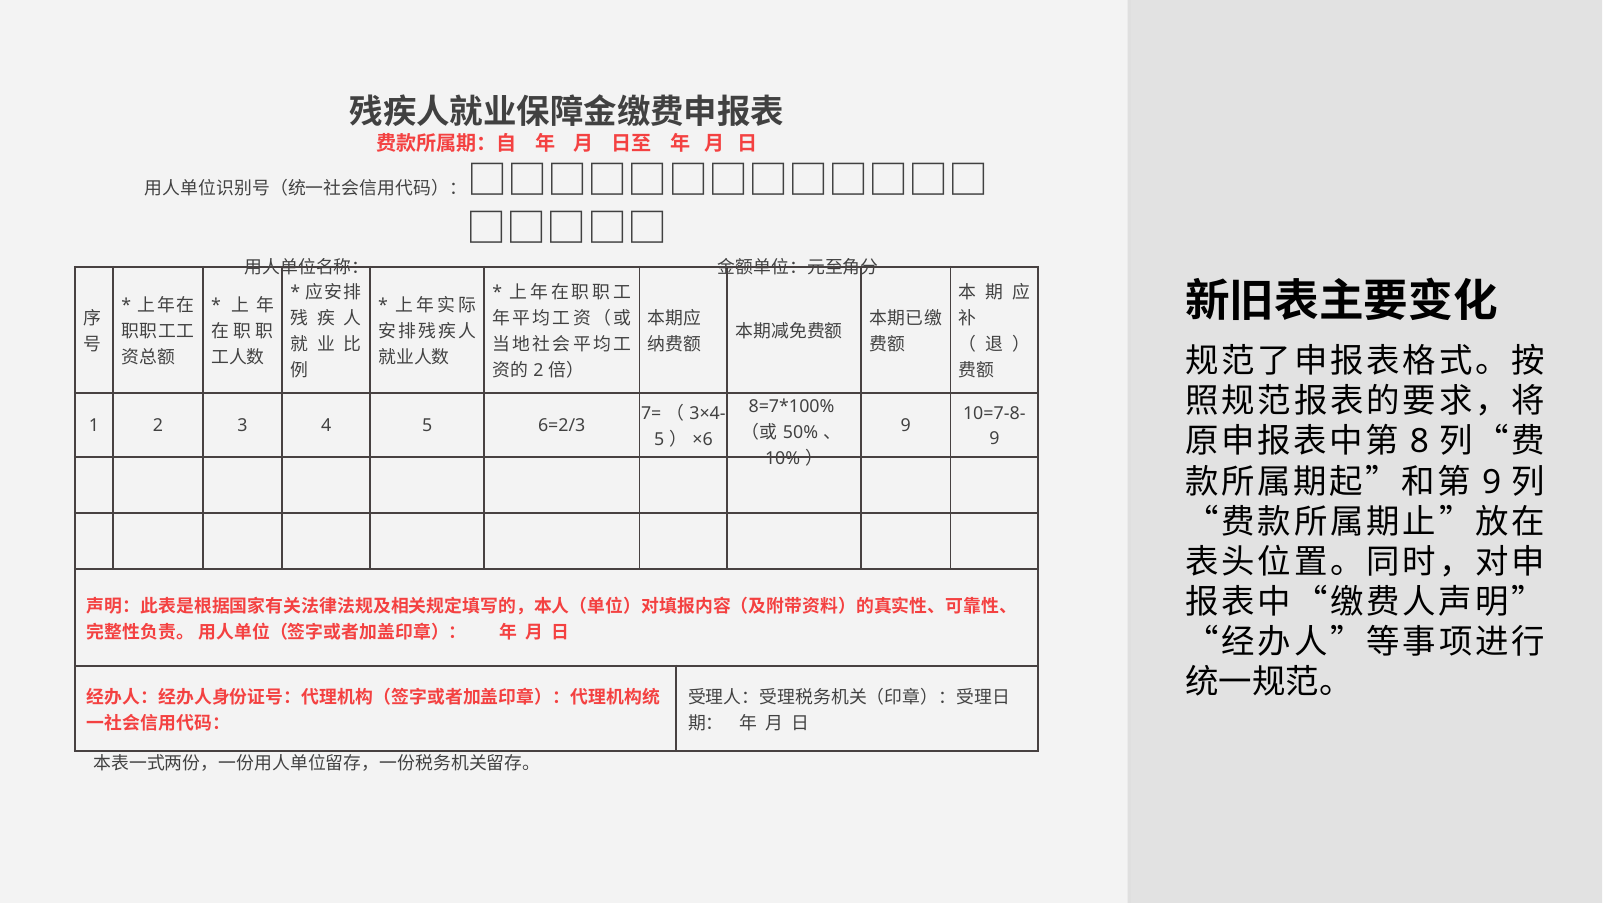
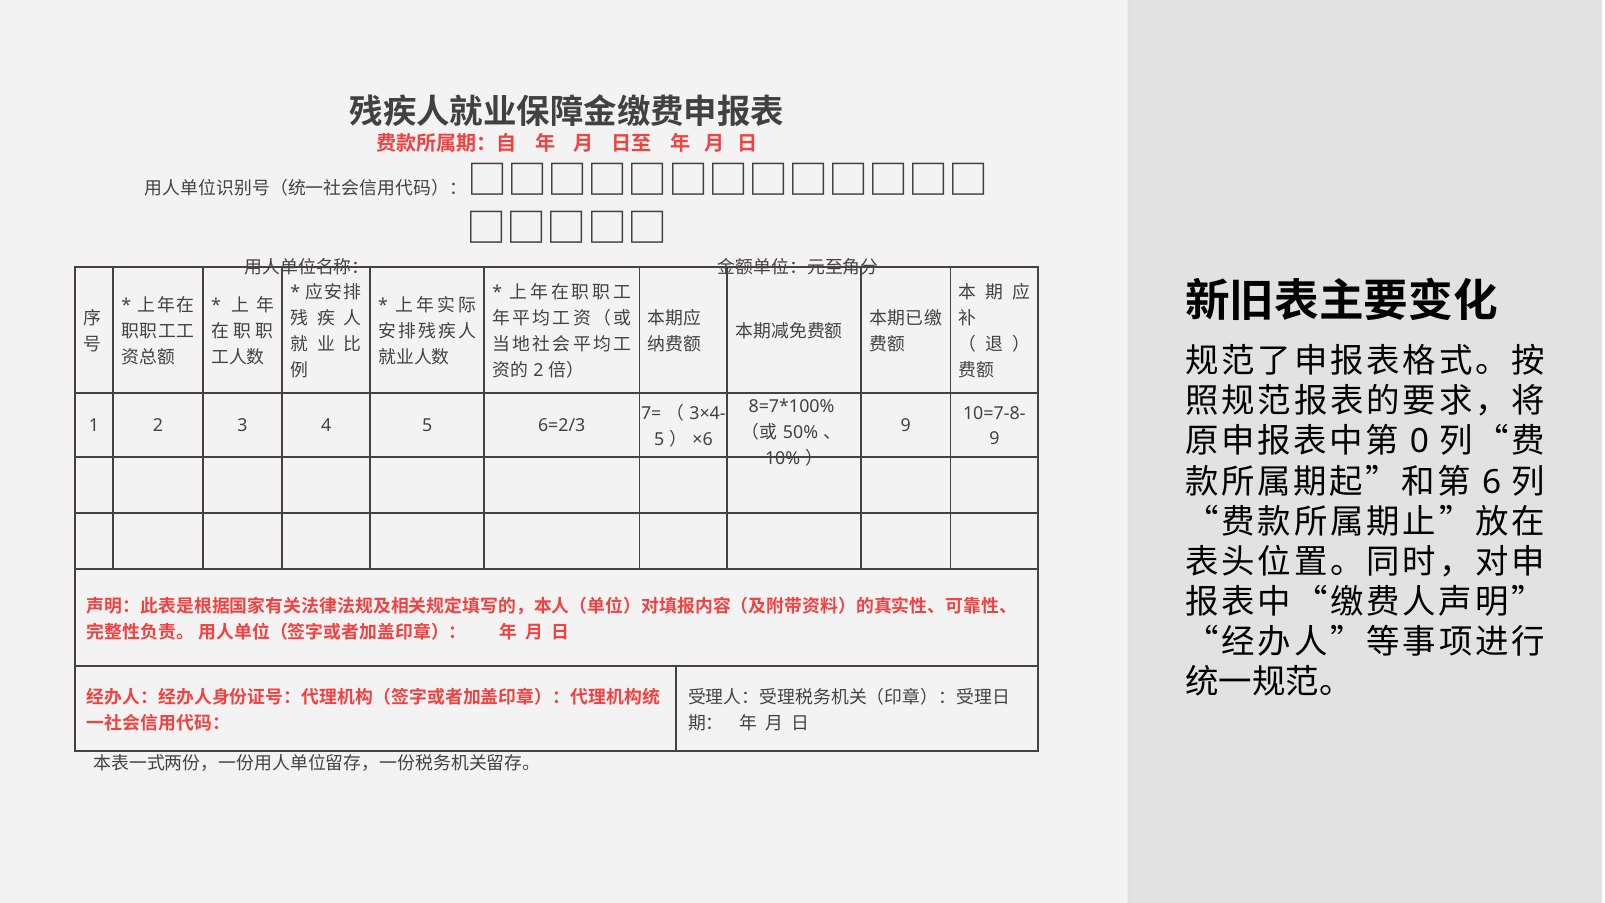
8: 8 -> 0 (1419, 442)
9: 9 -> 6 (1492, 482)
